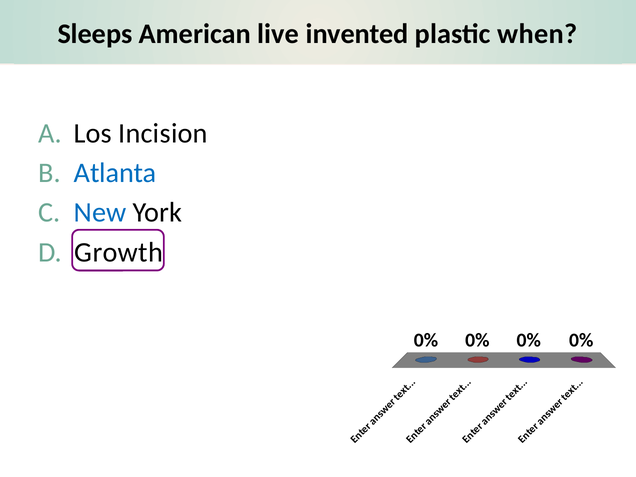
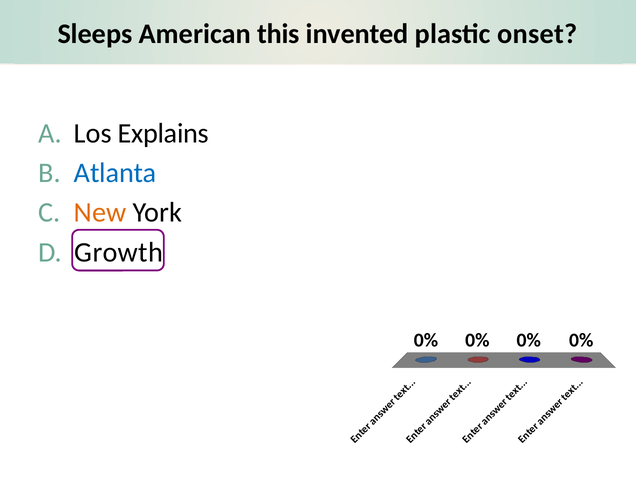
live: live -> this (278, 34)
when: when -> onset (537, 34)
Incision: Incision -> Explains (163, 133)
New colour: blue -> orange (100, 213)
